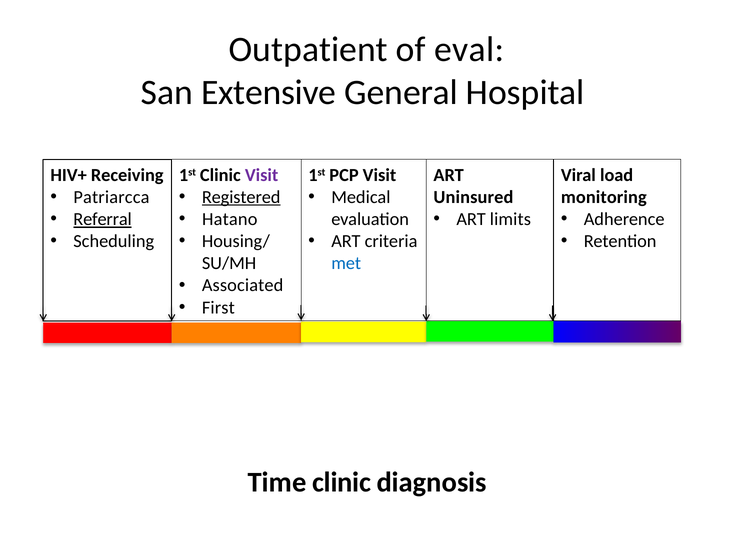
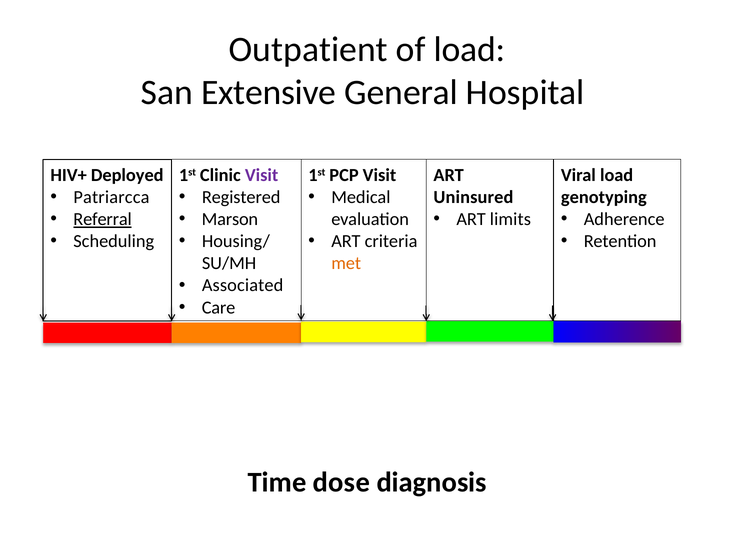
of eval: eval -> load (469, 50)
Receiving: Receiving -> Deployed (127, 175)
Registered underline: present -> none (241, 197)
monitoring: monitoring -> genotyping (604, 197)
Hatano: Hatano -> Marson (230, 219)
met colour: blue -> orange (346, 263)
First: First -> Care (219, 307)
Time clinic: clinic -> dose (341, 482)
